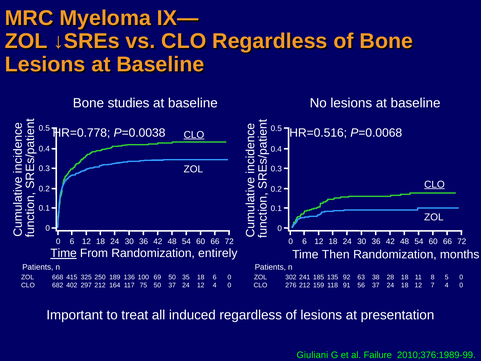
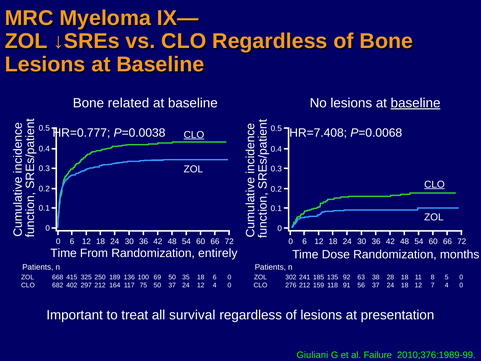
studies: studies -> related (128, 103)
baseline underline: none -> present (416, 103)
HR=0.778: HR=0.778 -> HR=0.777 (81, 133)
HR=0.516: HR=0.516 -> HR=7.408 (318, 133)
Time underline: present -> none (64, 253)
Then: Then -> Dose (336, 254)
induced: induced -> survival (192, 315)
